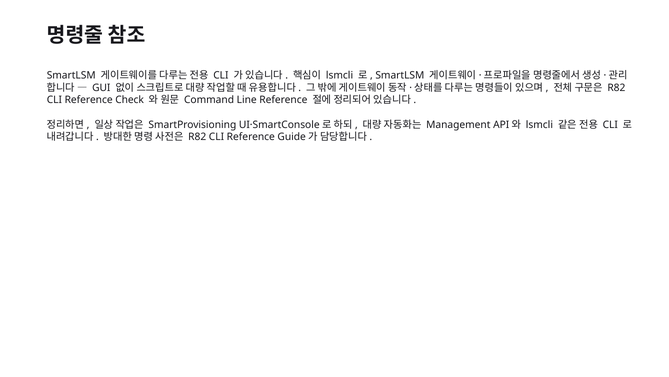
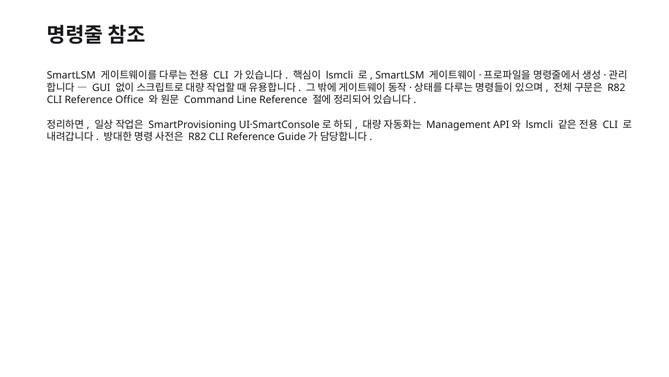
Check: Check -> Office (130, 100)
